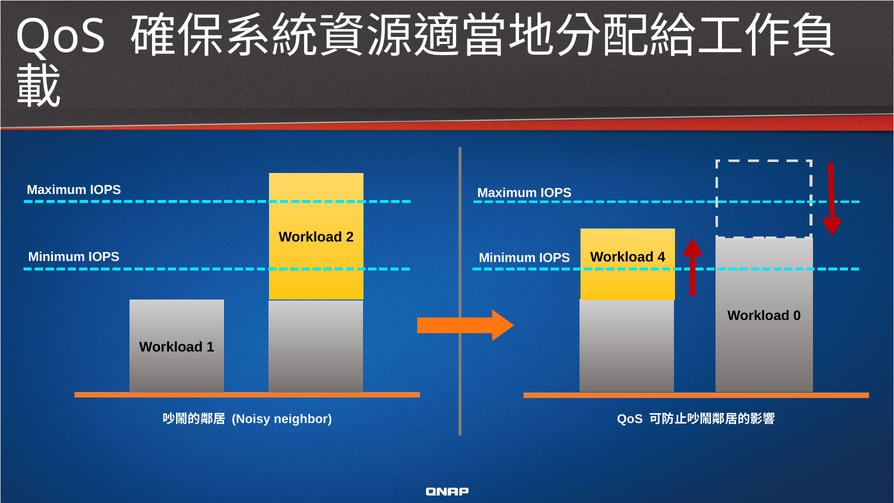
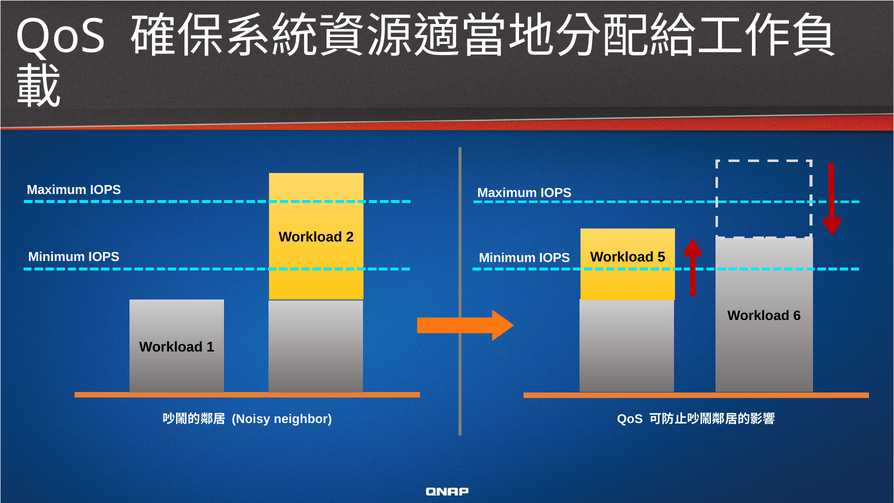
4: 4 -> 5 (661, 257)
0: 0 -> 6 (797, 316)
